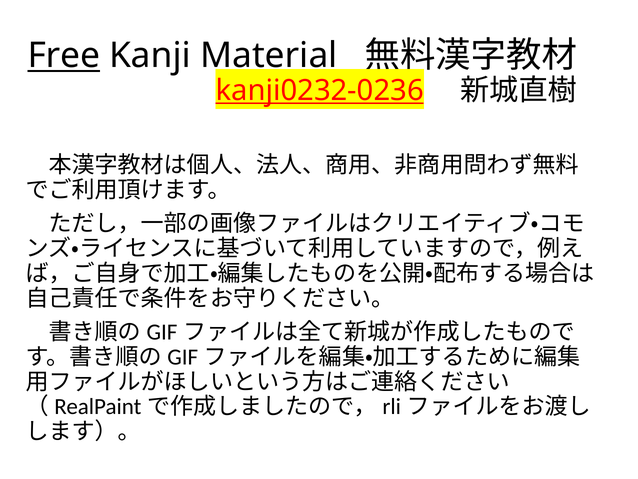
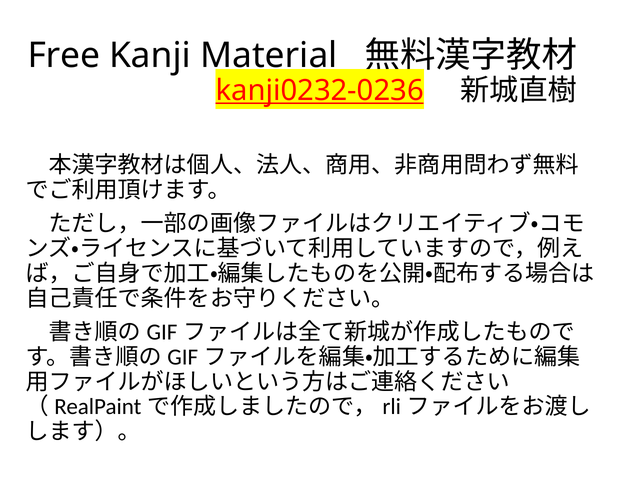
Free underline: present -> none (64, 56)
